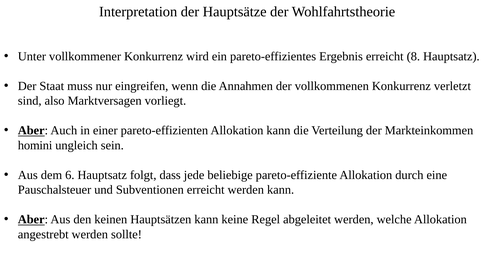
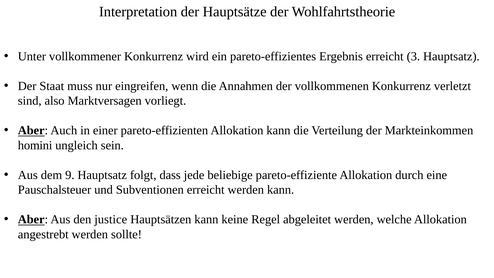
8: 8 -> 3 (413, 56)
6: 6 -> 9 (70, 175)
keinen: keinen -> justice (111, 219)
